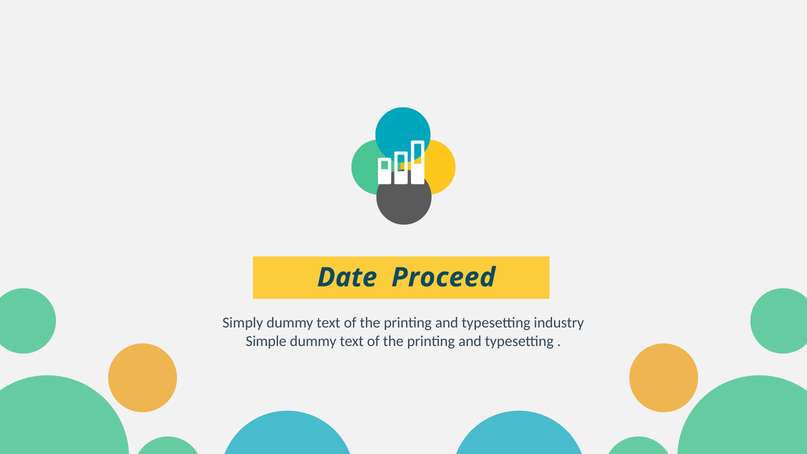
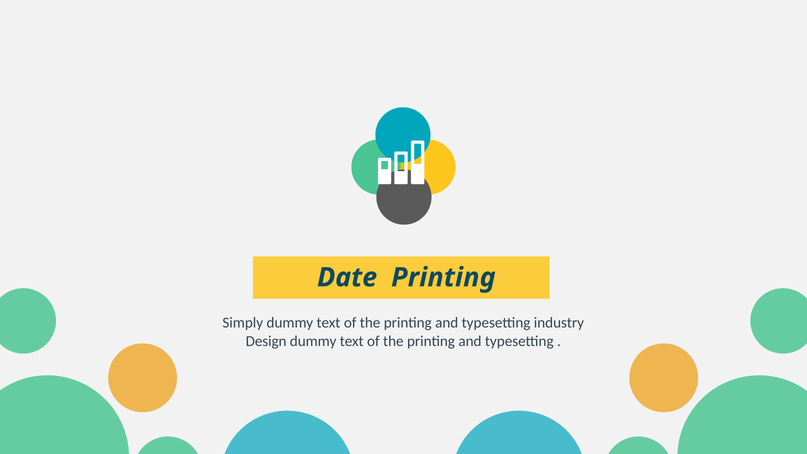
Date Proceed: Proceed -> Printing (443, 277)
Simple: Simple -> Design (266, 341)
